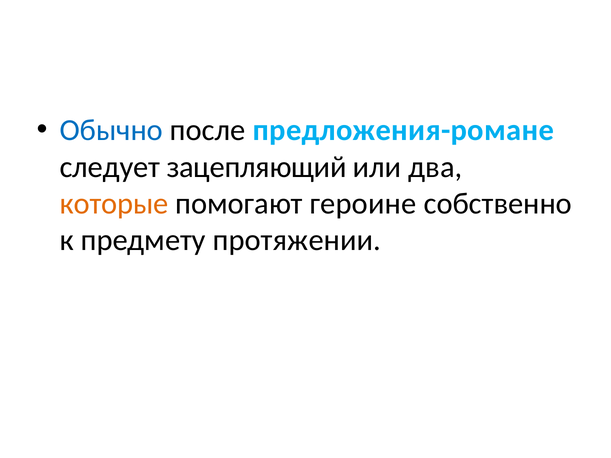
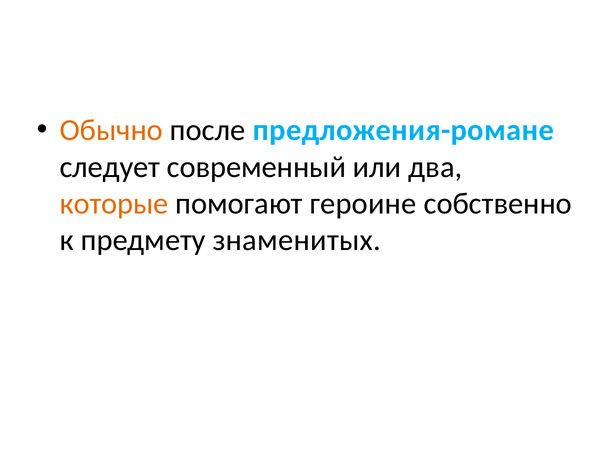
Обычно colour: blue -> orange (111, 130)
зацепляющий: зацепляющий -> современный (256, 167)
протяжении: протяжении -> знаменитых (297, 240)
